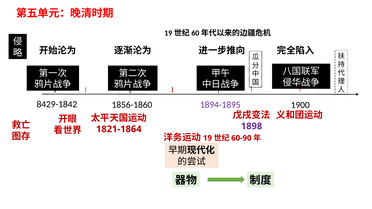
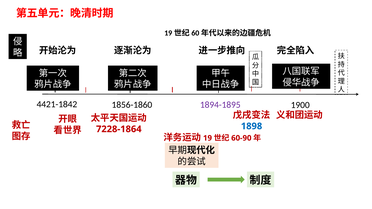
8429-1842: 8429-1842 -> 4421-1842 (57, 104)
1898 colour: purple -> blue (252, 126)
1821-1864: 1821-1864 -> 7228-1864 (119, 129)
